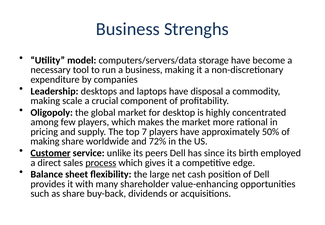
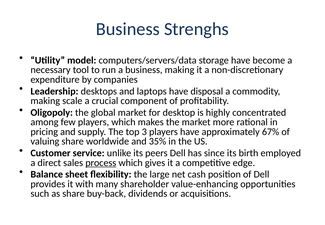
7: 7 -> 3 (144, 132)
50%: 50% -> 67% (271, 132)
making: making -> valuing (45, 141)
72%: 72% -> 35% (158, 141)
Customer underline: present -> none (51, 153)
